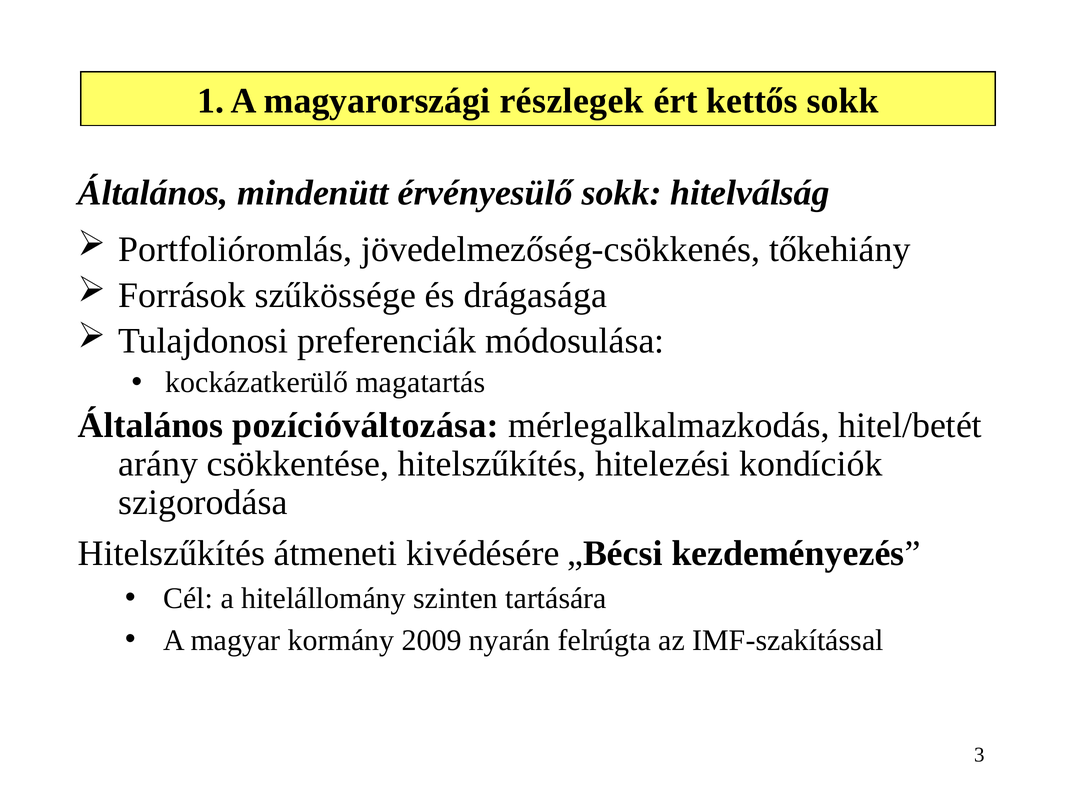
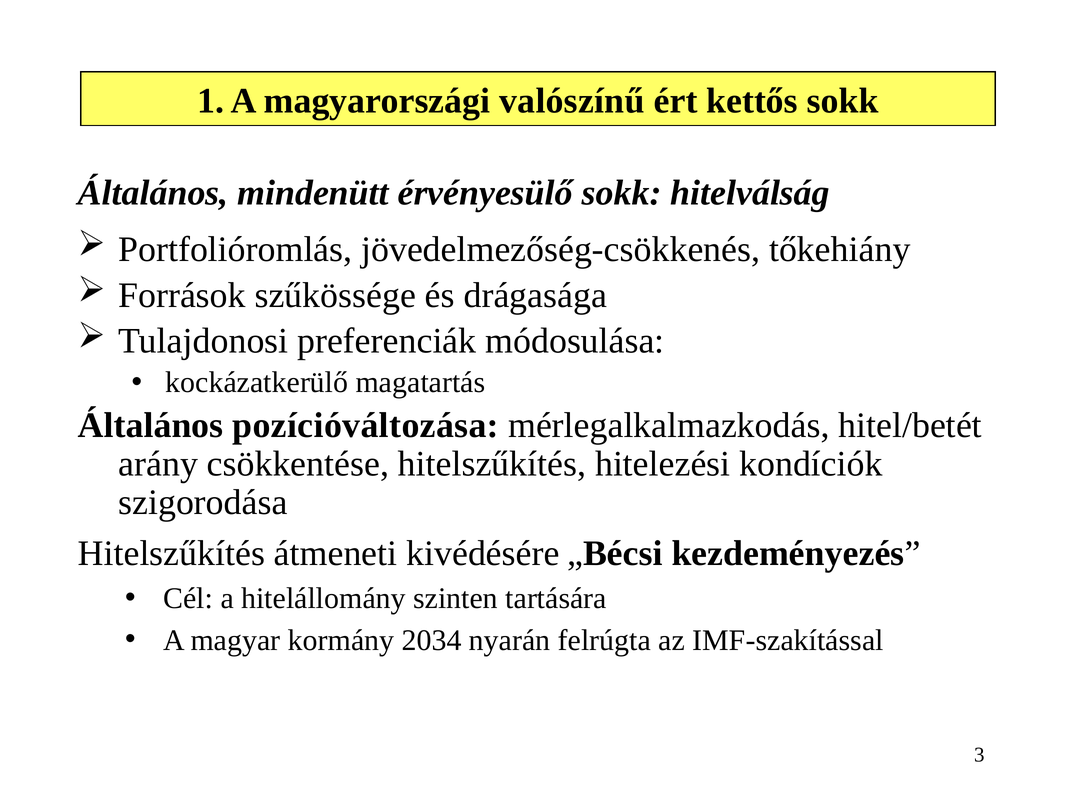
részlegek: részlegek -> valószínű (572, 101)
2009: 2009 -> 2034 (432, 640)
